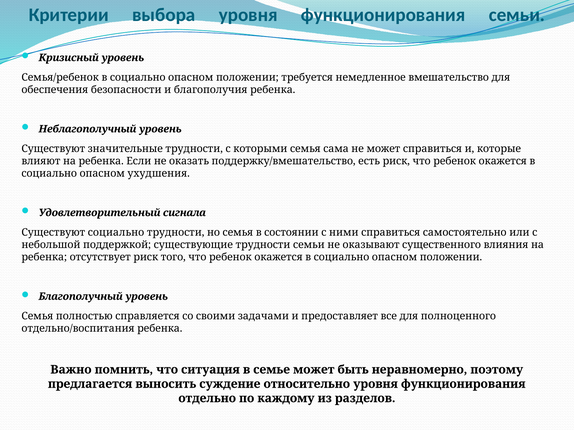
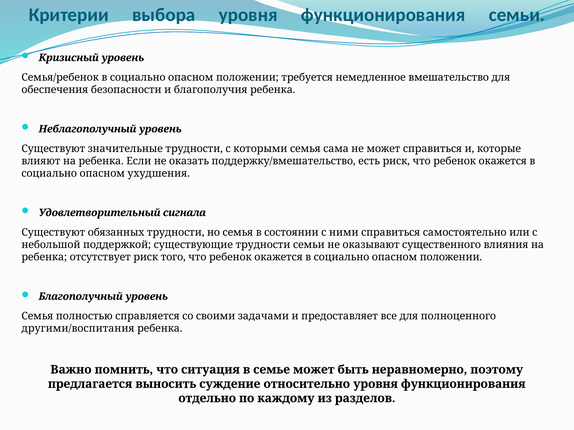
Существуют социально: социально -> обязанных (116, 233)
отдельно/воспитания: отдельно/воспитания -> другими/воспитания (78, 329)
